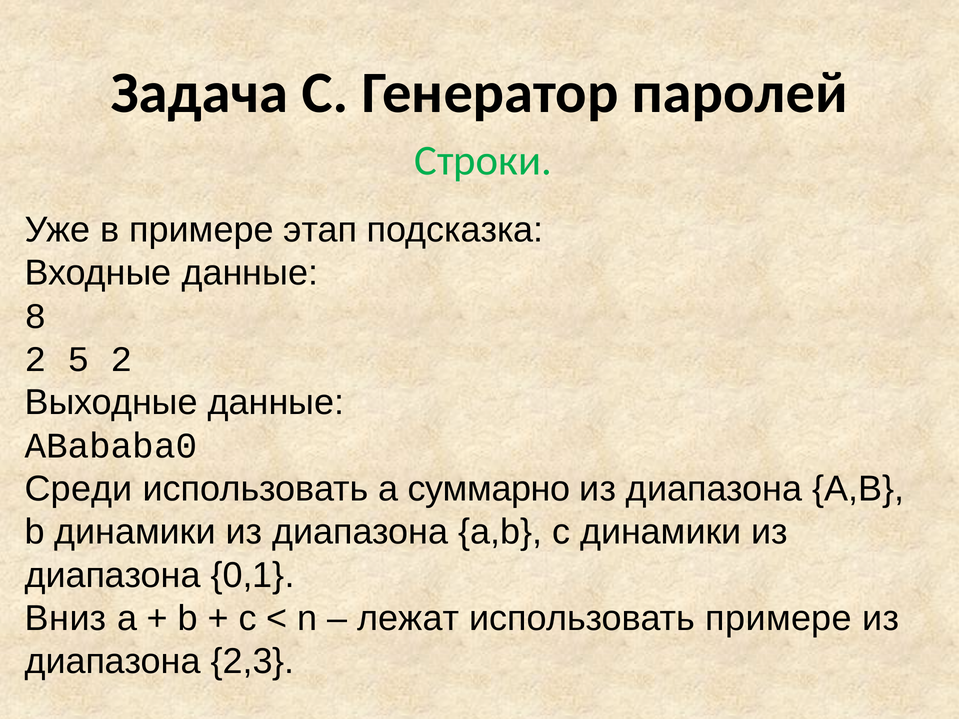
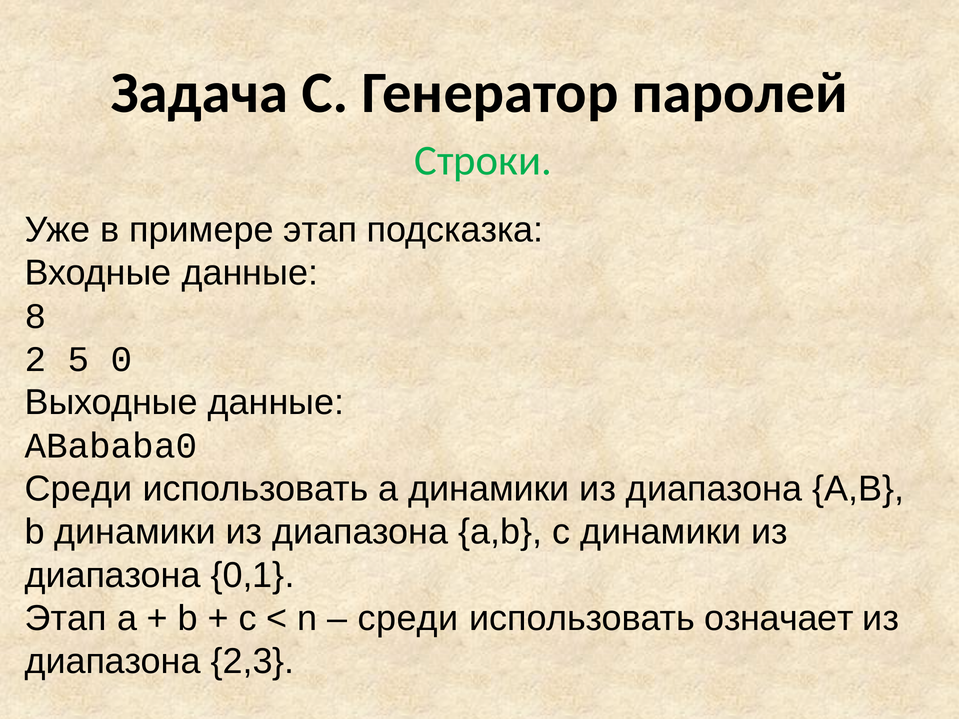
5 2: 2 -> 0 (122, 359)
a суммарно: суммарно -> динамики (489, 489)
Вниз: Вниз -> Этап (66, 619)
лежат: лежат -> среди (408, 619)
использовать примере: примере -> означает (779, 619)
